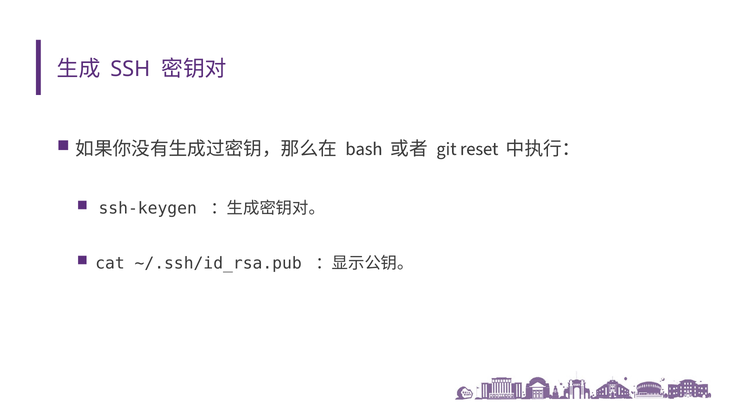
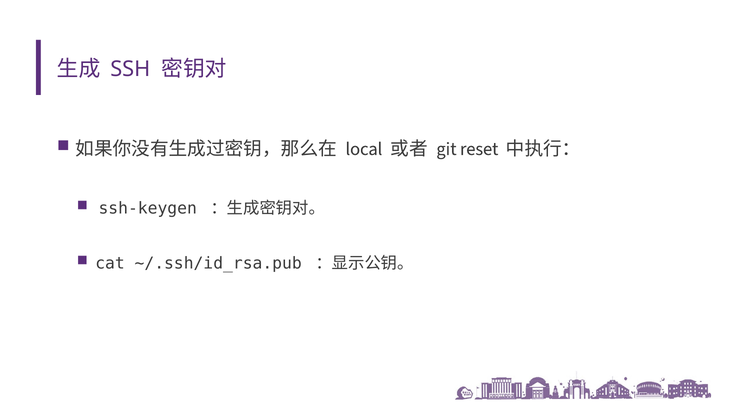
bash: bash -> local (364, 149)
